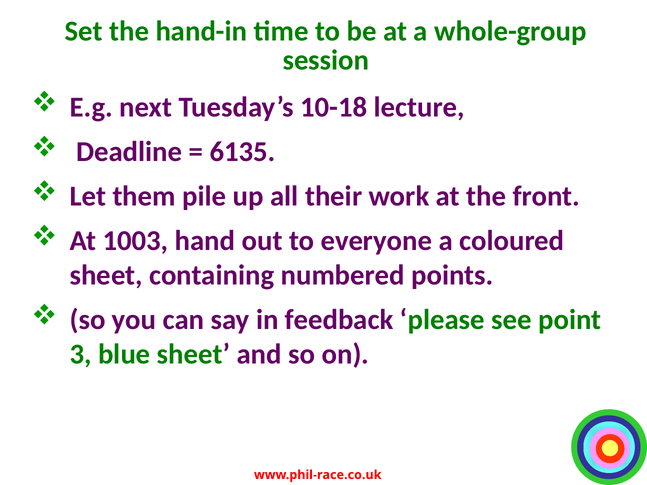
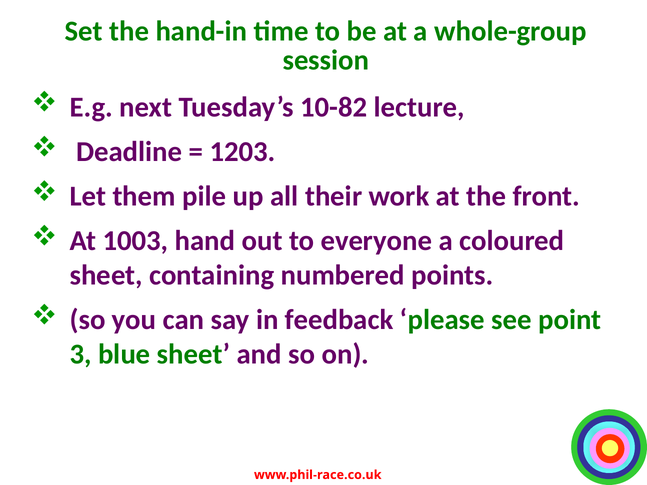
10-18: 10-18 -> 10-82 (334, 107)
6135: 6135 -> 1203 (243, 152)
